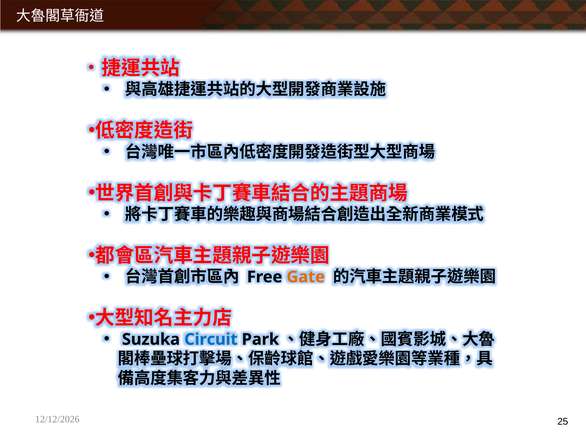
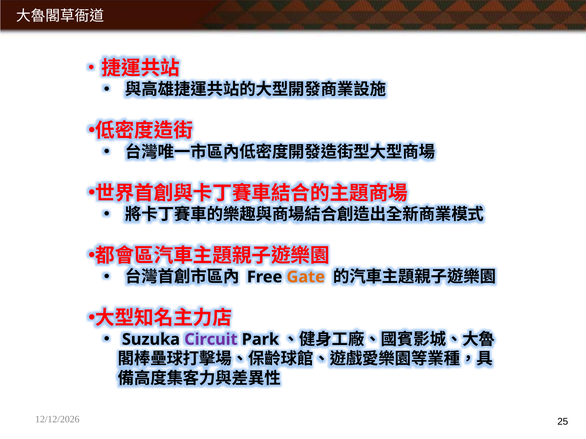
Circuit colour: blue -> purple (211, 340)
